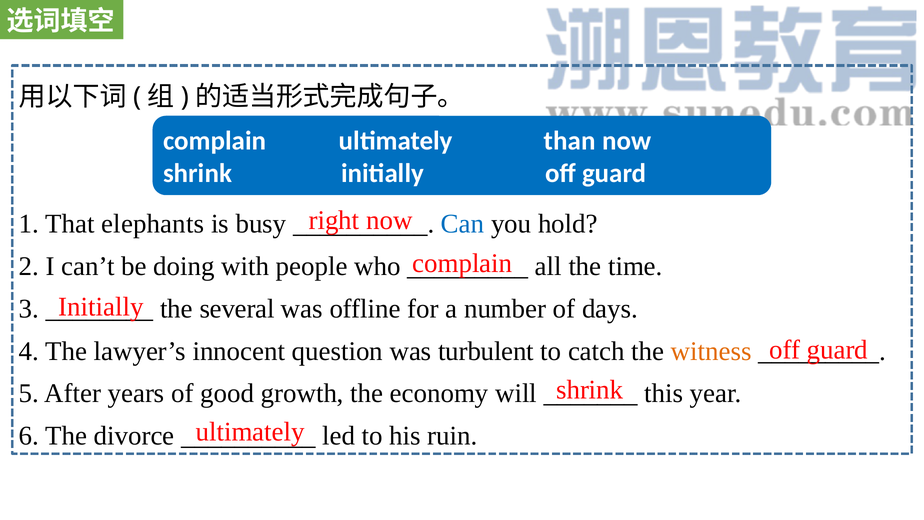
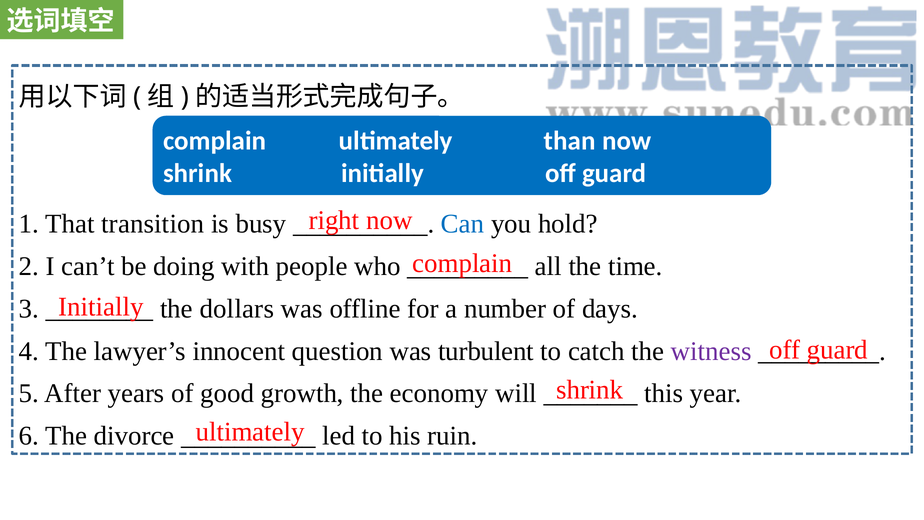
elephants: elephants -> transition (153, 224)
several: several -> dollars (237, 309)
witness colour: orange -> purple (711, 351)
